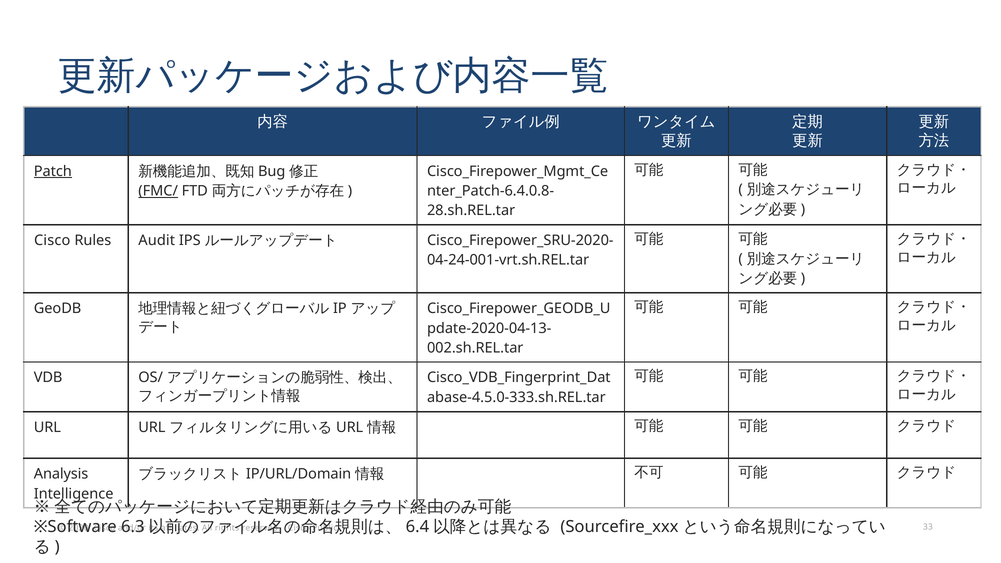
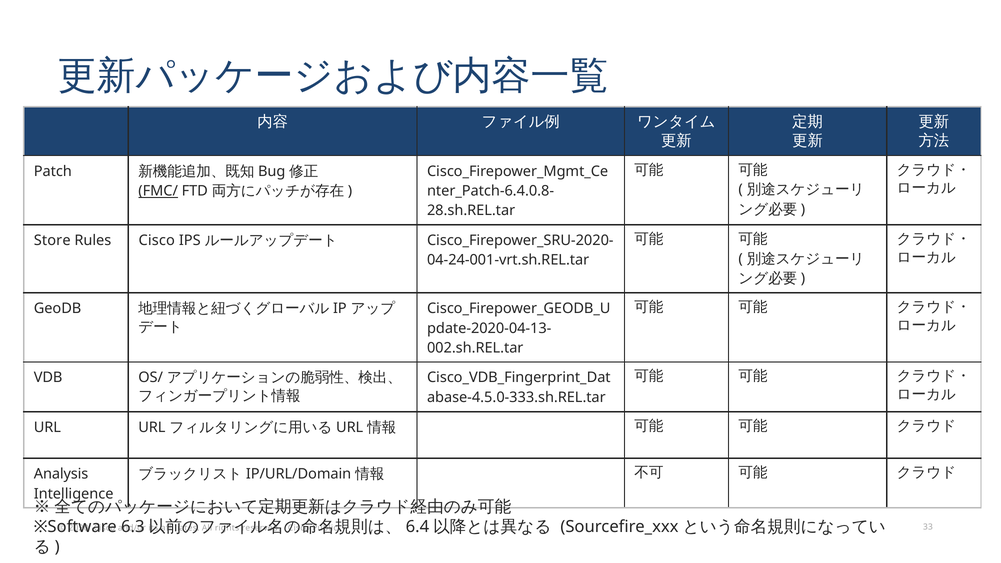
Patch underline: present -> none (53, 171)
Cisco: Cisco -> Store (52, 240)
Rules Audit: Audit -> Cisco (157, 240)
